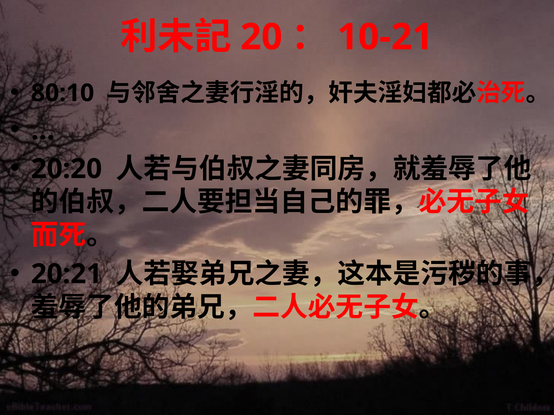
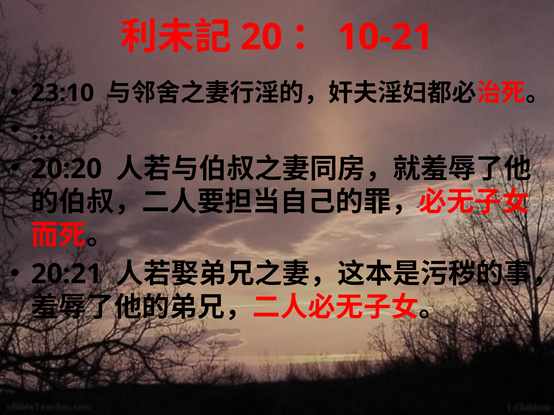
80:10: 80:10 -> 23:10 (63, 93)
